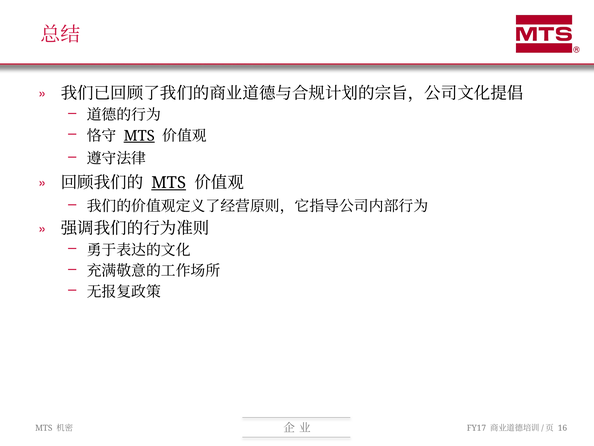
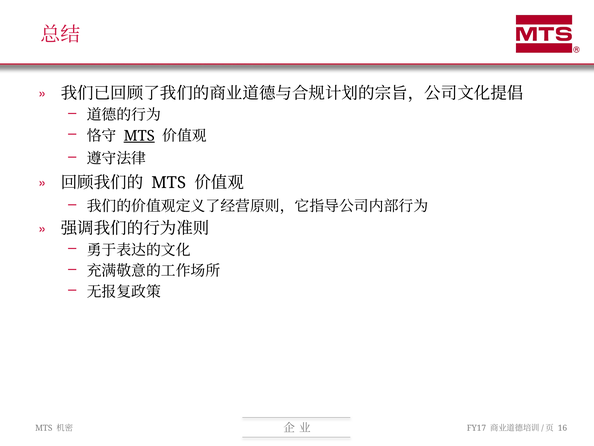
MTS underline: present -> none (169, 182)
